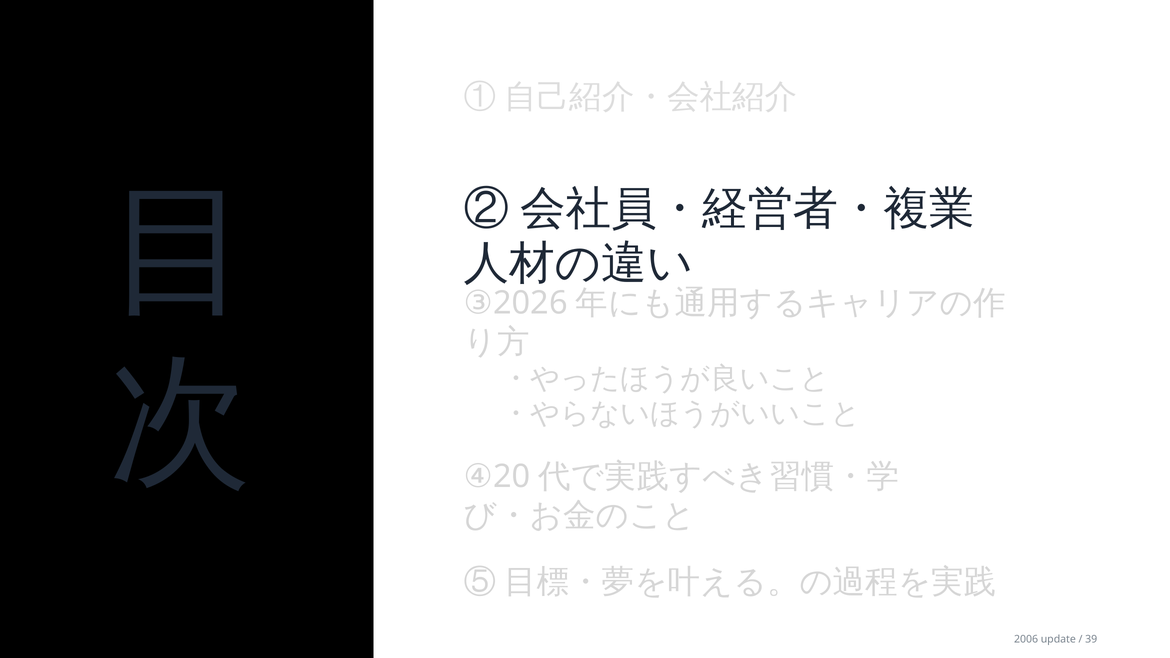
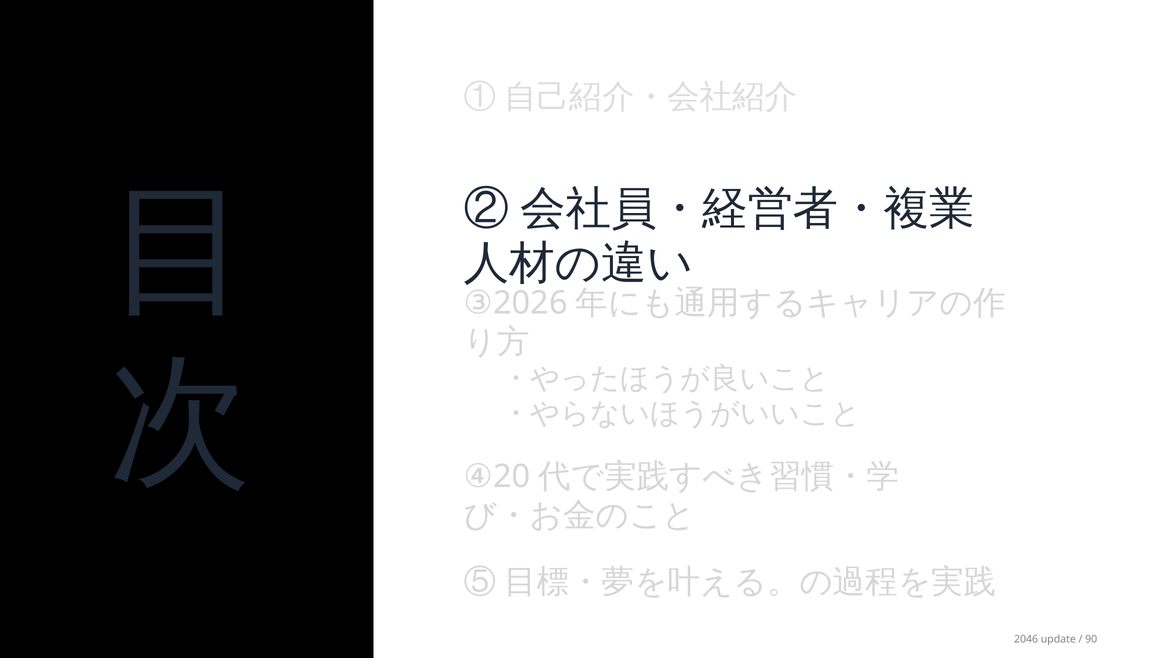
2006: 2006 -> 2046 (1026, 639)
39: 39 -> 90 (1091, 639)
